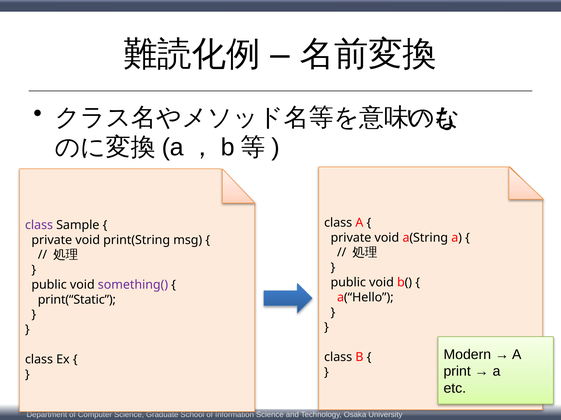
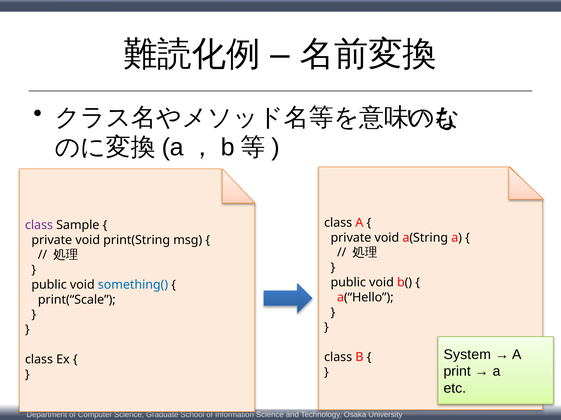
something( colour: purple -> blue (133, 285)
print(“Static: print(“Static -> print(“Scale (77, 300)
Modern: Modern -> System (467, 355)
